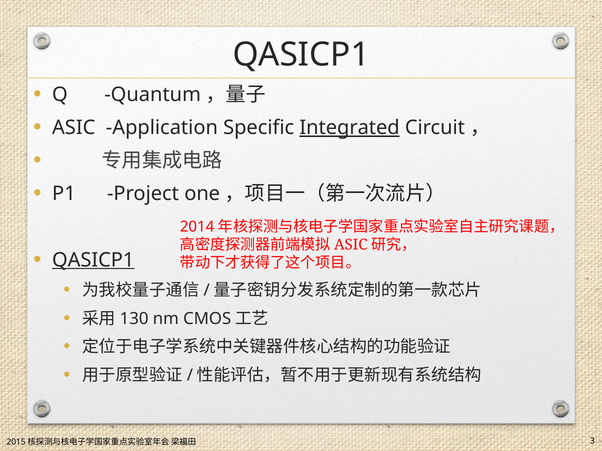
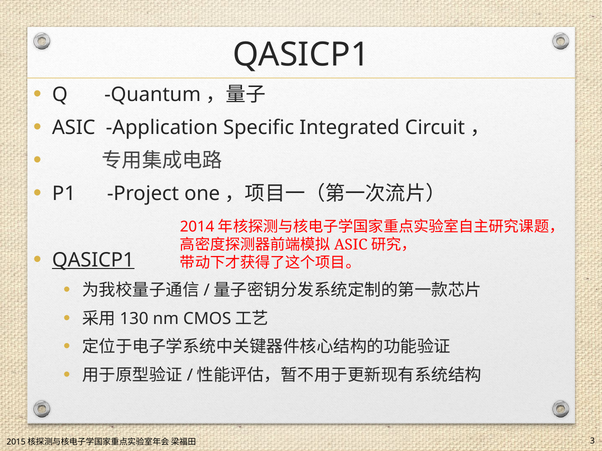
Integrated underline: present -> none (350, 128)
